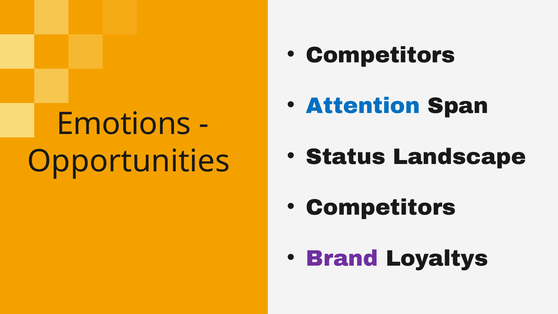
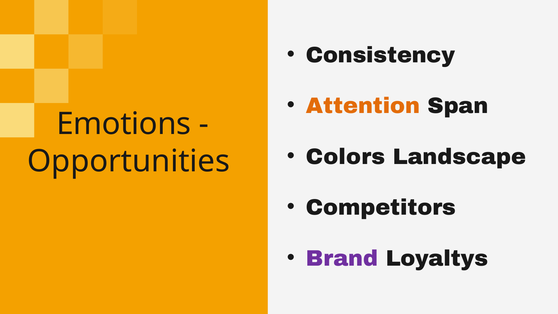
Competitors: Competitors -> Consistency (380, 55)
Attention colour: blue -> orange (363, 106)
Status: Status -> Colors (346, 157)
